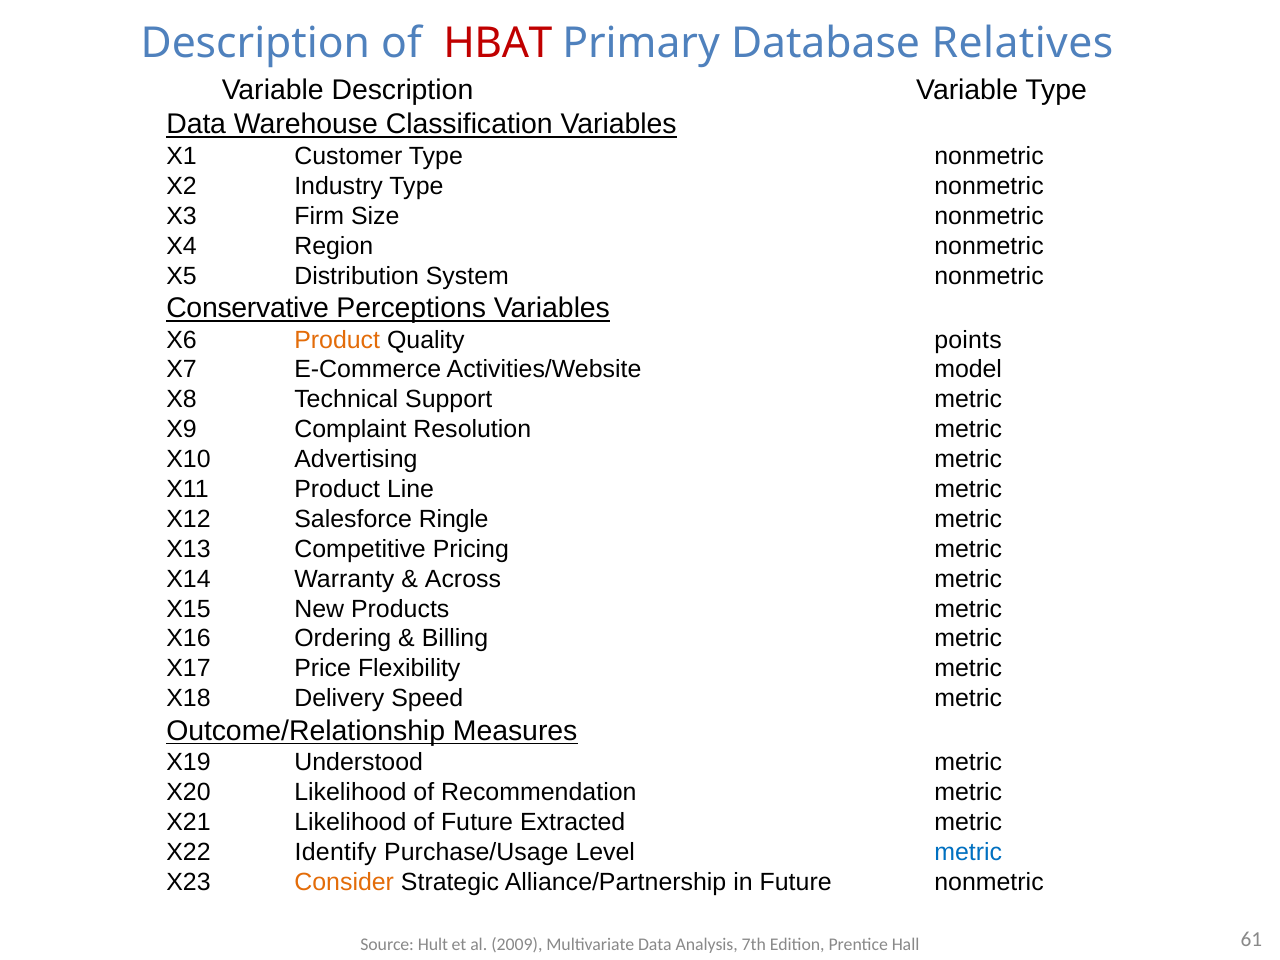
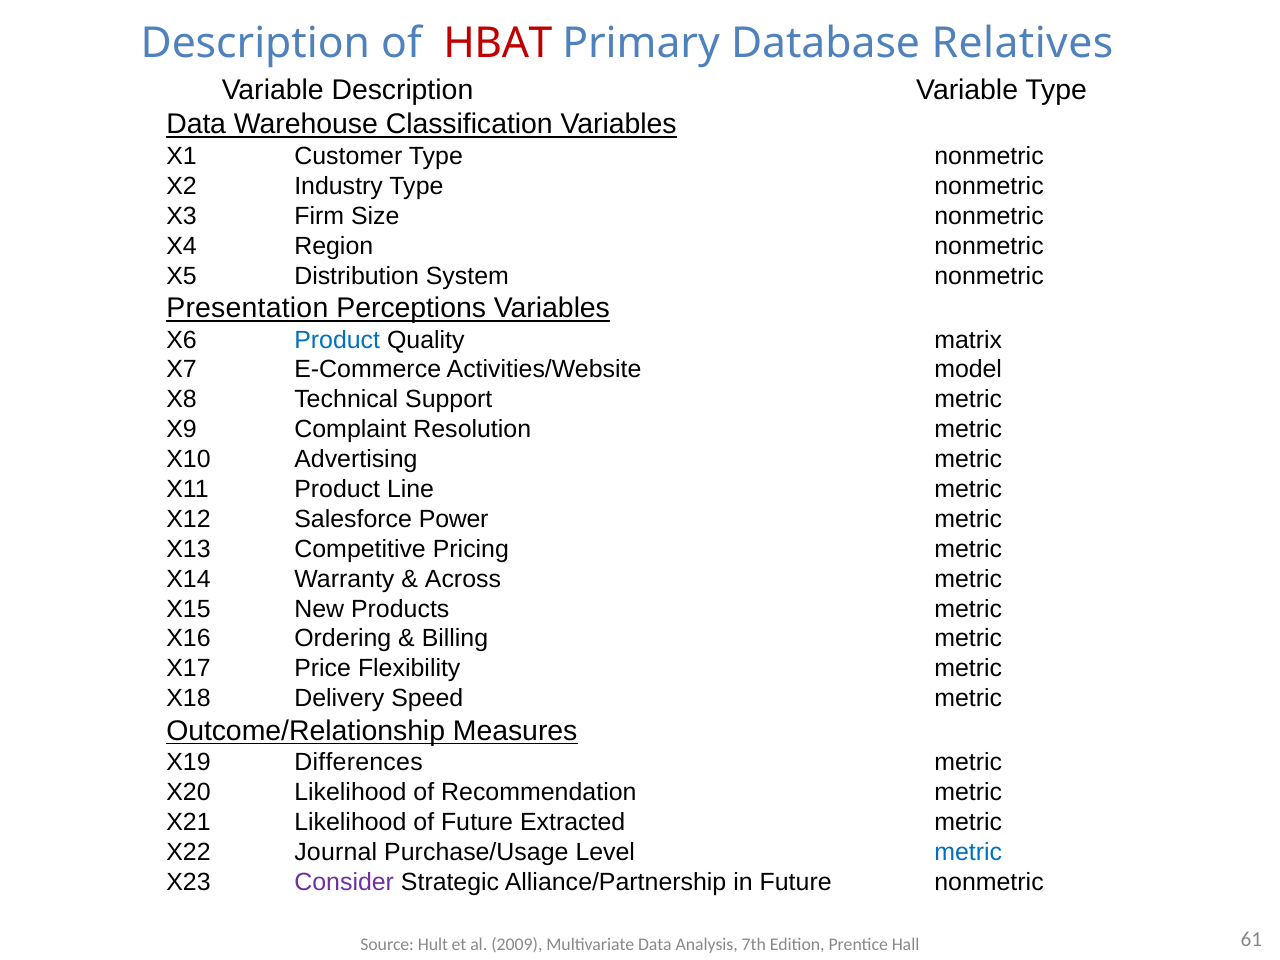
Conservative: Conservative -> Presentation (247, 308)
Product colour: orange -> blue (337, 340)
points: points -> matrix (968, 340)
Ringle: Ringle -> Power (454, 519)
Understood: Understood -> Differences (359, 762)
Identify: Identify -> Journal (336, 852)
Consider colour: orange -> purple (344, 882)
